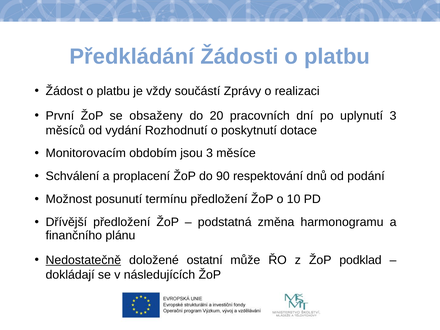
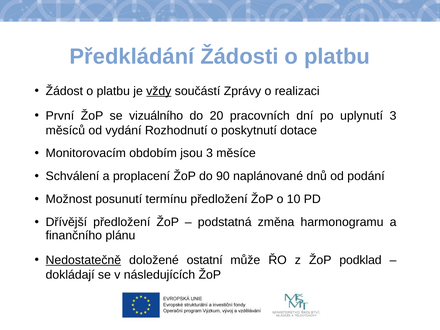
vždy underline: none -> present (159, 91)
obsaženy: obsaženy -> vizuálního (156, 116)
respektování: respektování -> naplánované (268, 176)
